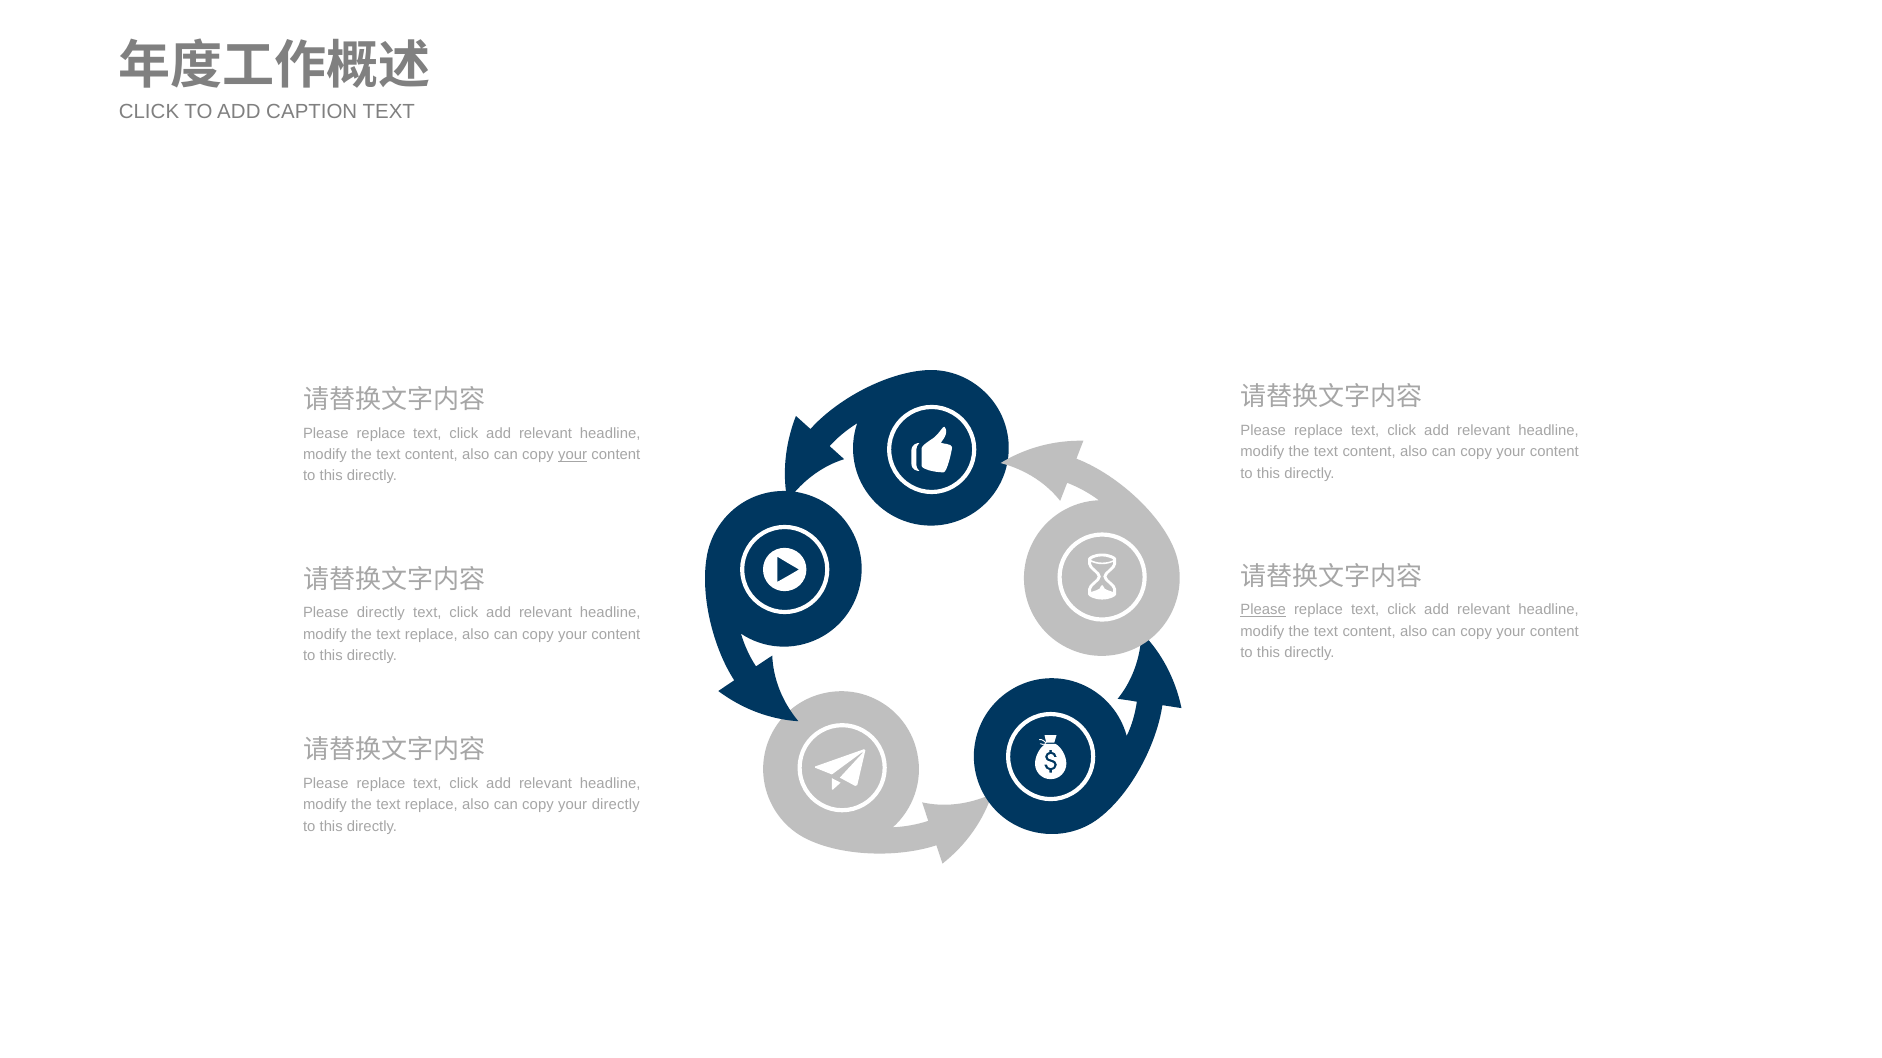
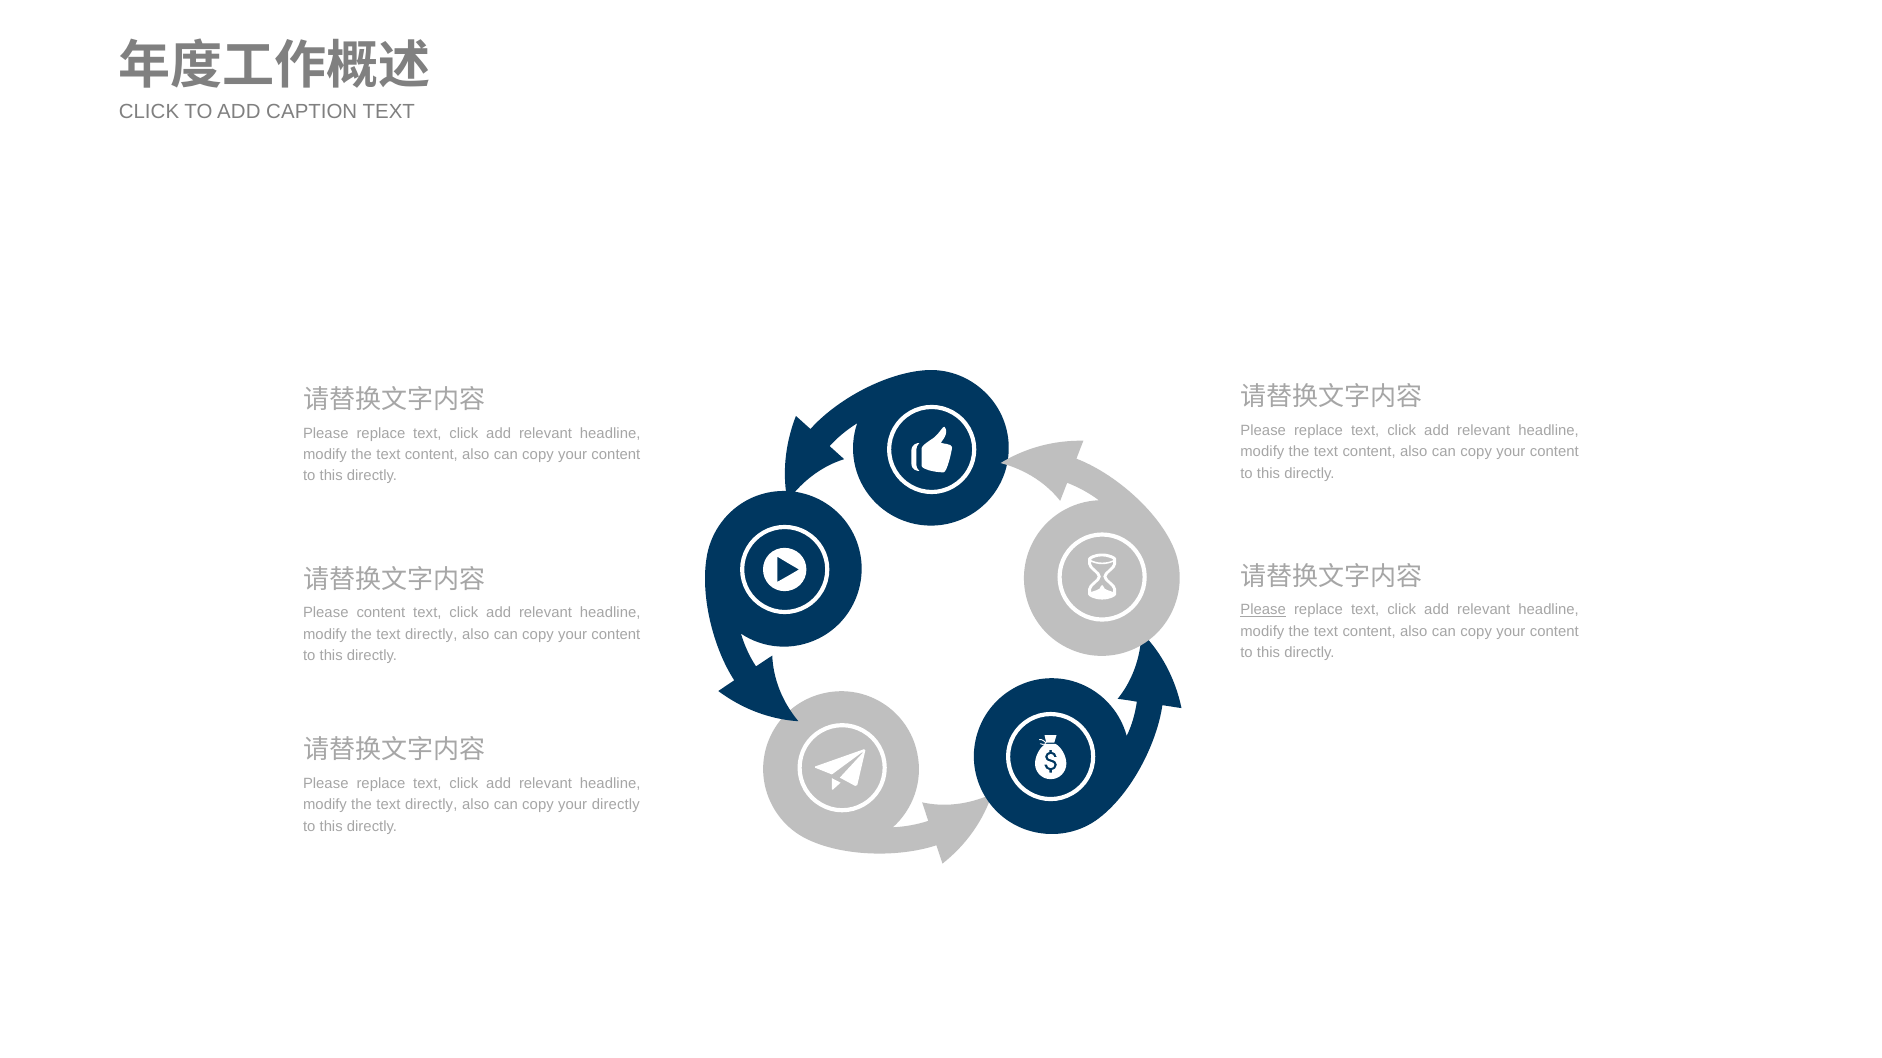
your underline: present -> none (573, 455)
Please directly: directly -> content (381, 613)
replace: replace -> directly (431, 635)
replace: replace -> directly (431, 805)
